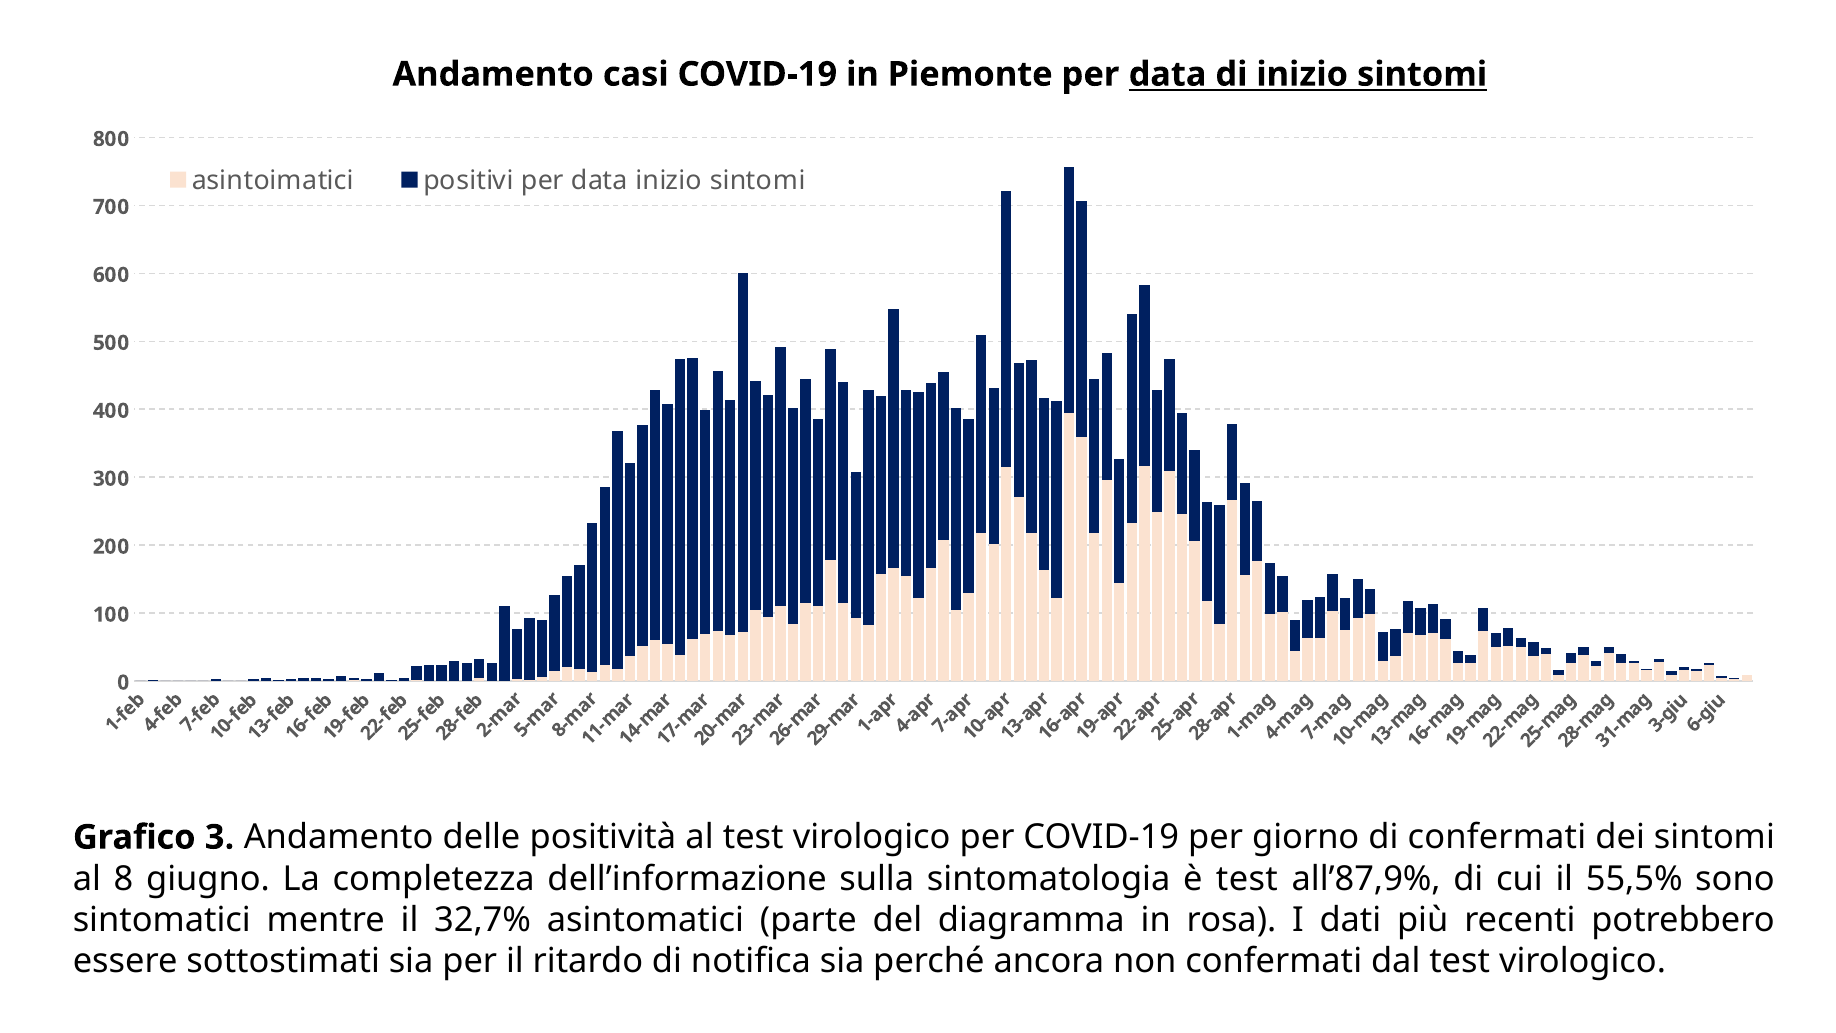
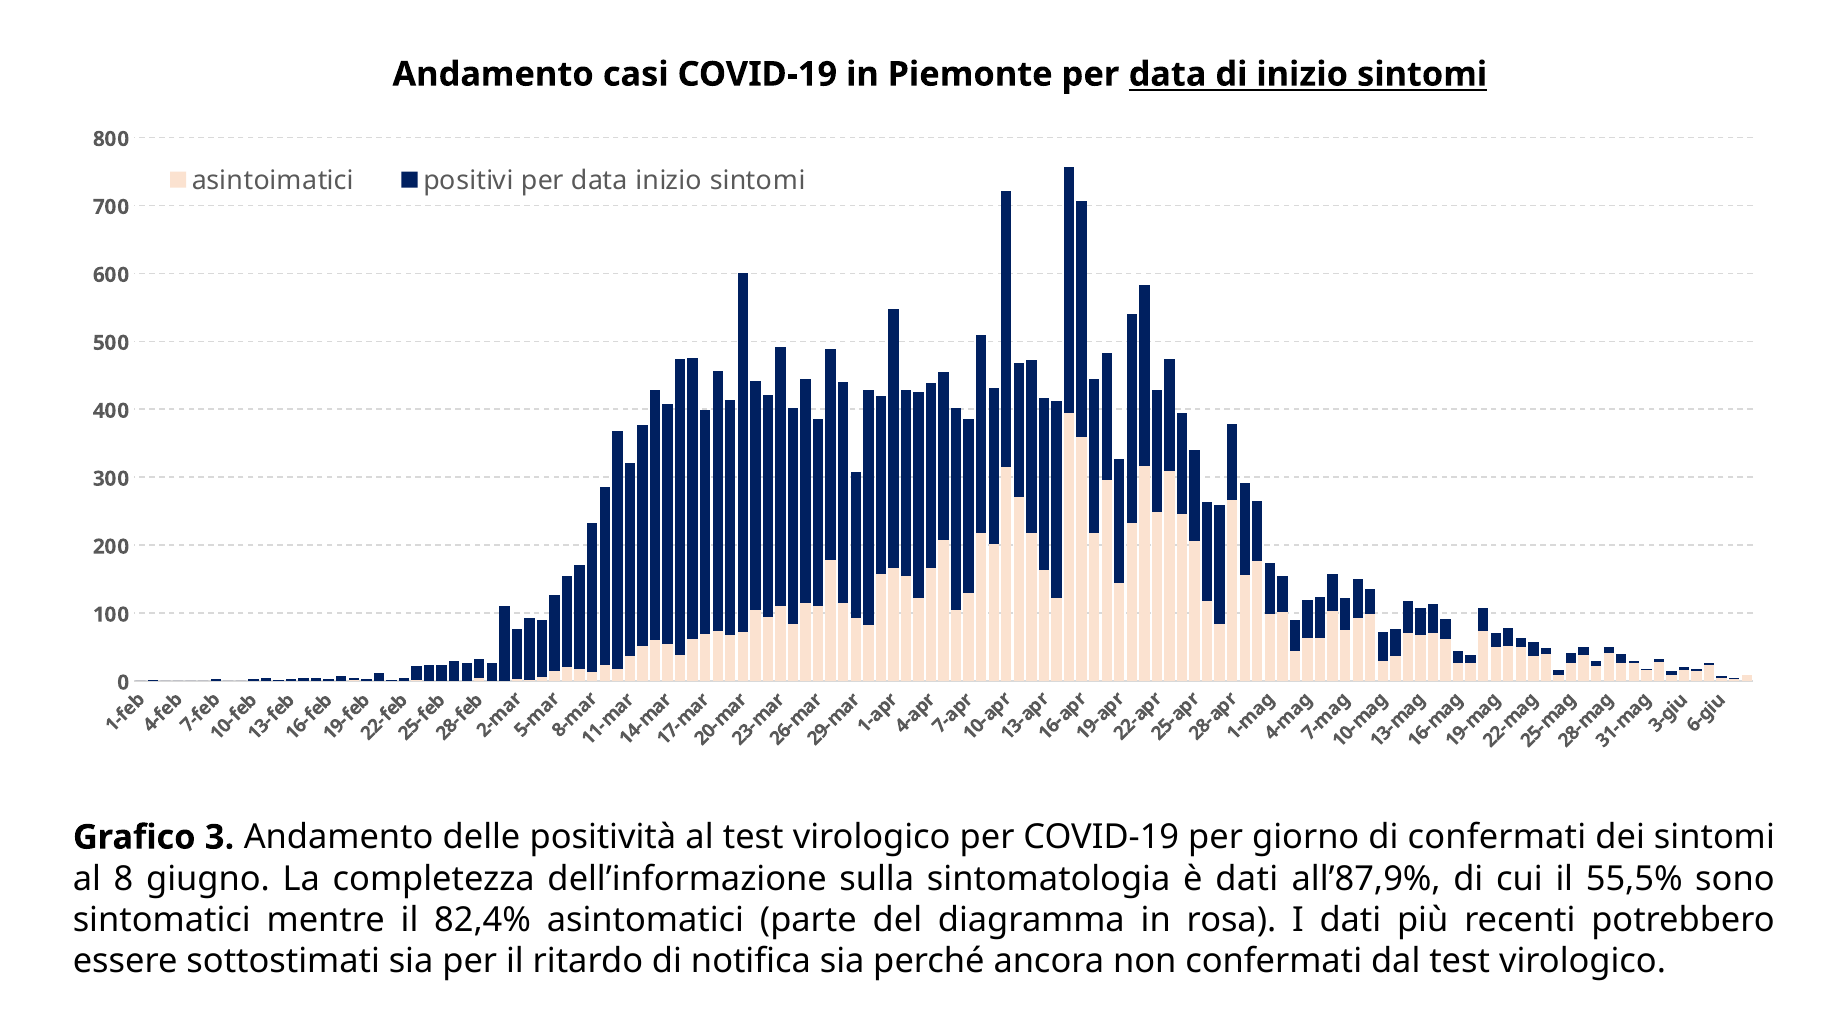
è test: test -> dati (1247, 878)
32,7%: 32,7% -> 82,4% (483, 920)
